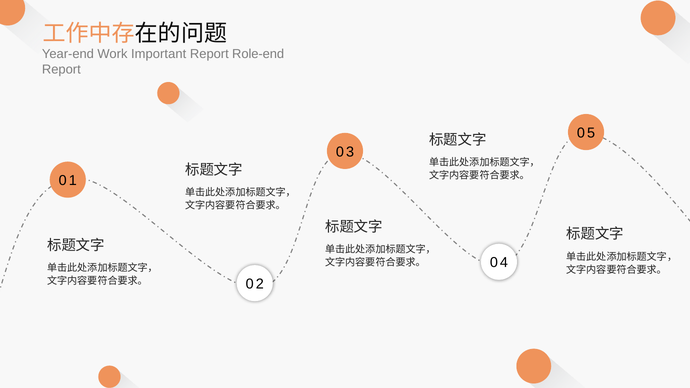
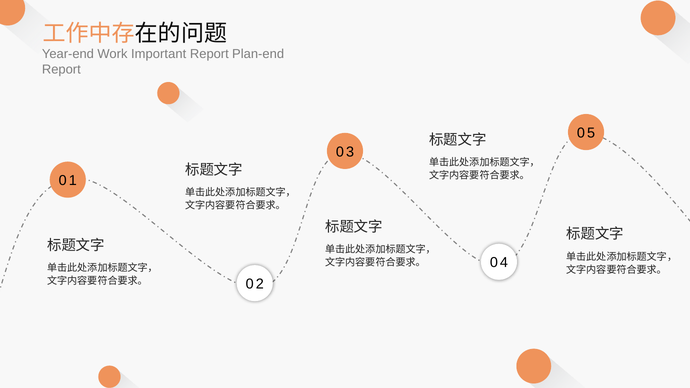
Role-end: Role-end -> Plan-end (258, 54)
